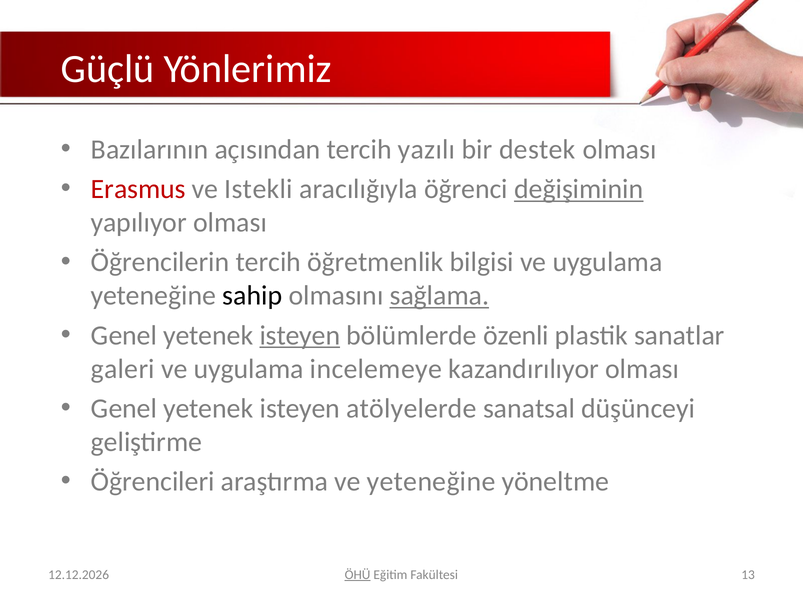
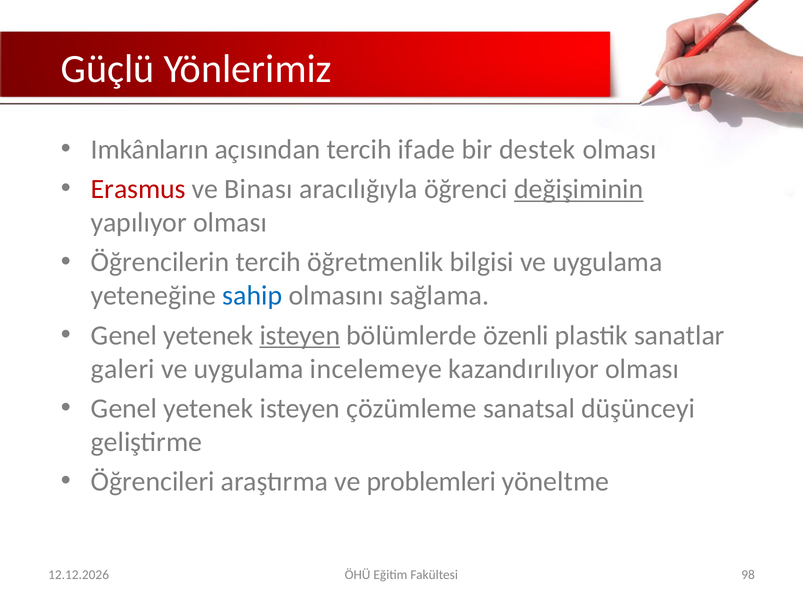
Bazılarının: Bazılarının -> Imkânların (150, 150)
yazılı: yazılı -> ifade (427, 150)
Istekli: Istekli -> Binası (259, 189)
sahip colour: black -> blue (252, 296)
sağlama underline: present -> none (439, 296)
atölyelerde: atölyelerde -> çözümleme (412, 409)
ve yeteneğine: yeteneğine -> problemleri (431, 482)
ÖHÜ underline: present -> none (358, 575)
13: 13 -> 98 (748, 575)
